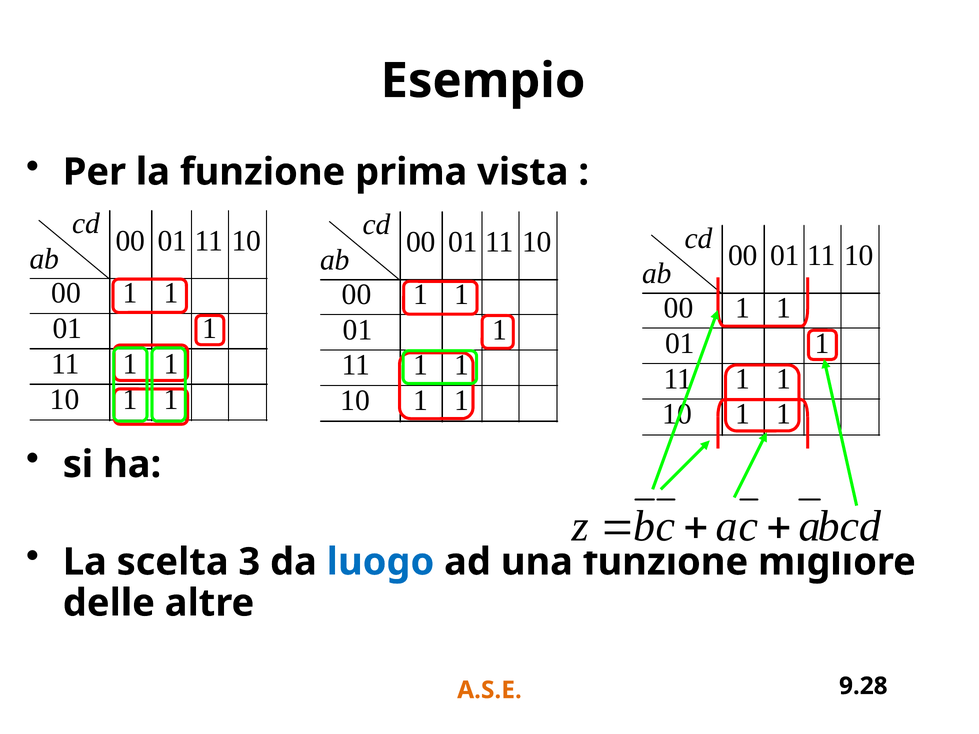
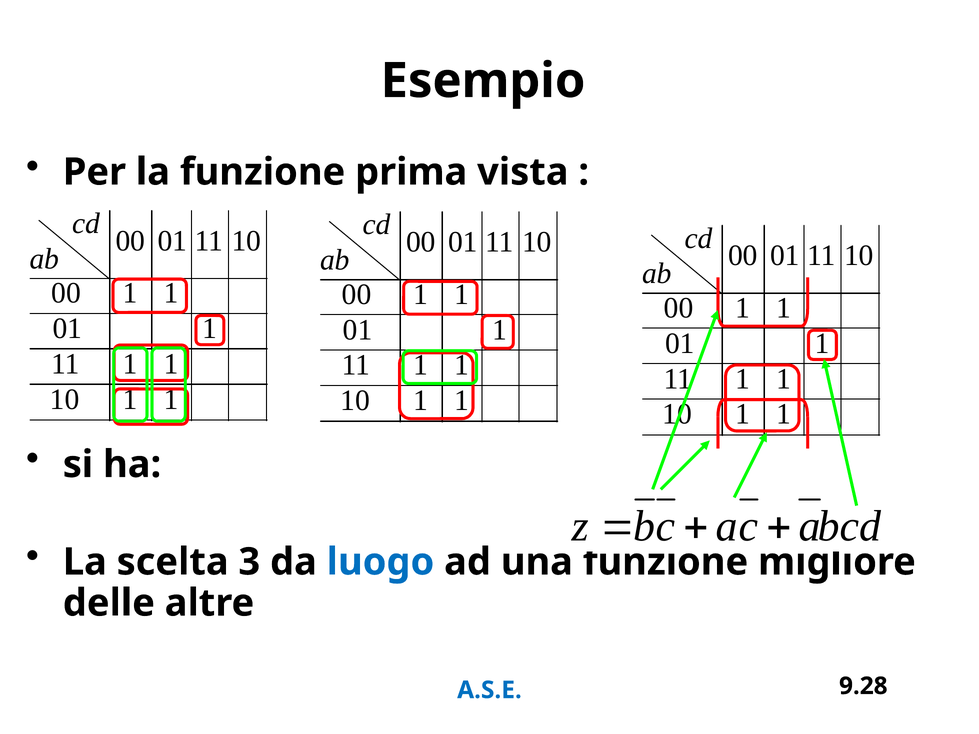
A.S.E colour: orange -> blue (489, 690)
